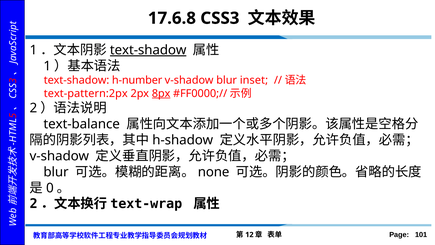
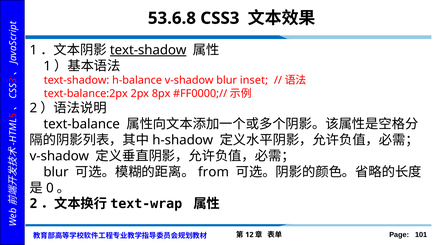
17.6.8: 17.6.8 -> 53.6.8 (172, 18)
h-number: h-number -> h-balance (137, 80)
text-pattern:2px: text-pattern:2px -> text-balance:2px (86, 93)
8px underline: present -> none (161, 93)
none: none -> from (213, 172)
